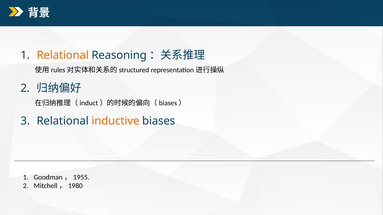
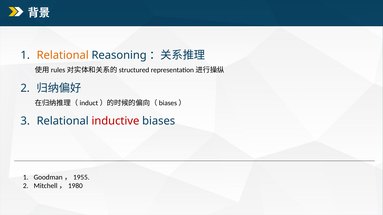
inductive colour: orange -> red (115, 121)
